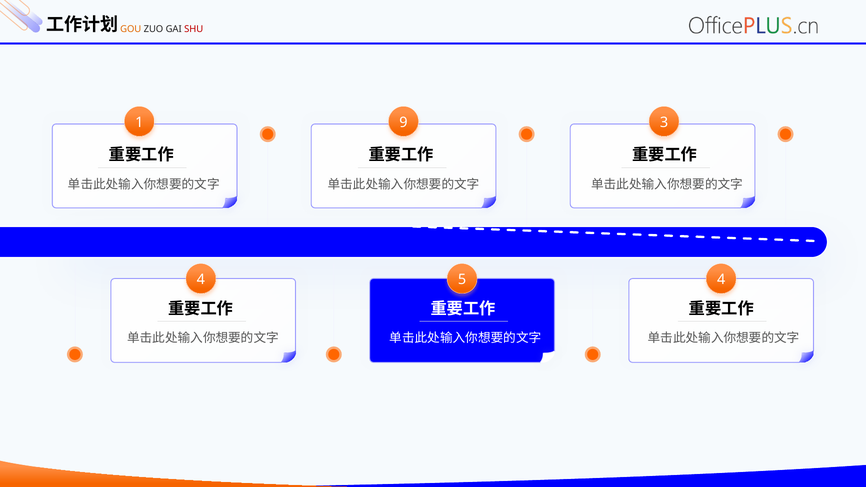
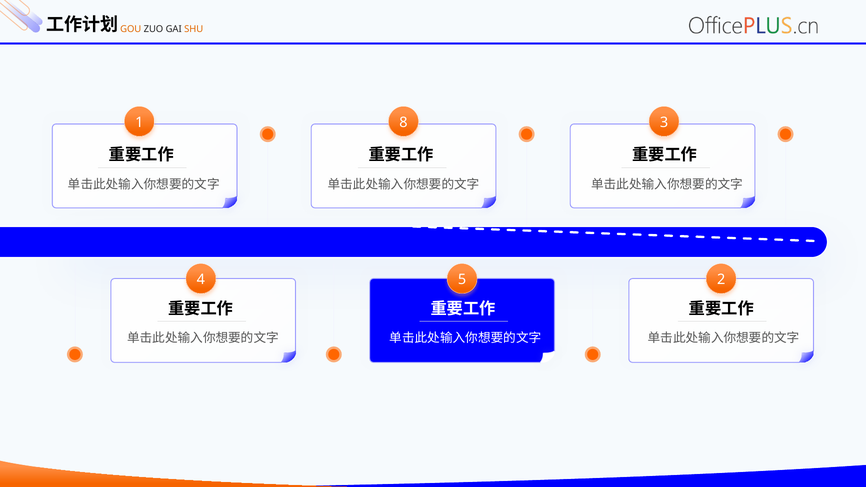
SHU colour: red -> orange (194, 29)
9: 9 -> 8 (403, 122)
5 4: 4 -> 2 (721, 280)
